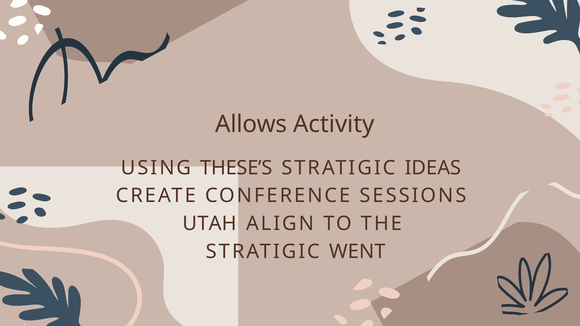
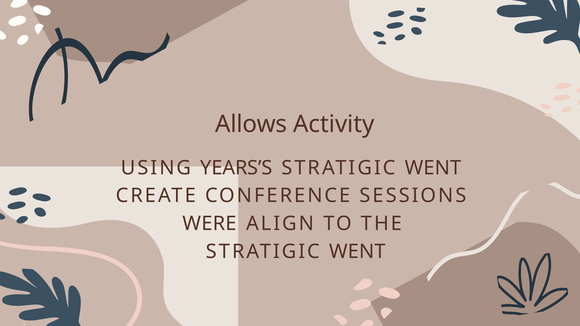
THESE’S: THESE’S -> YEARS’S (236, 168)
IDEAS: IDEAS -> WENT (433, 168)
UTAH: UTAH -> WERE (210, 224)
